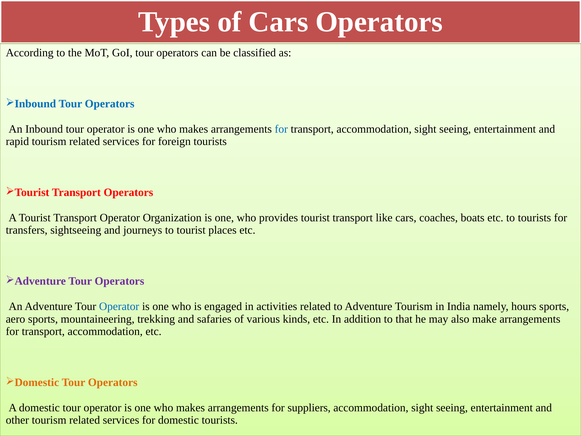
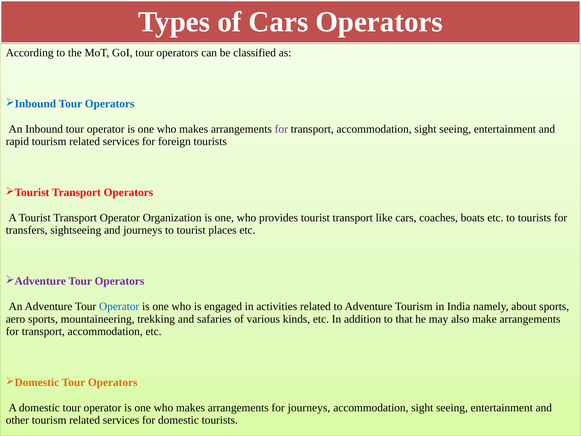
for colour: blue -> purple (281, 129)
hours: hours -> about (524, 306)
for suppliers: suppliers -> journeys (309, 407)
